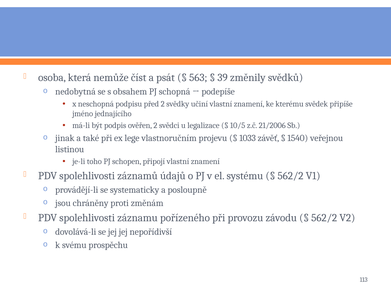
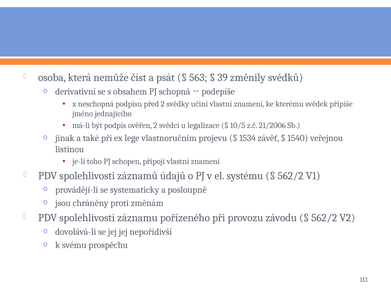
nedobytná: nedobytná -> derivativní (76, 92)
1033: 1033 -> 1534 (248, 138)
